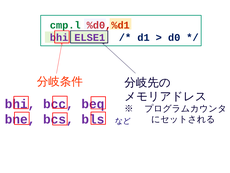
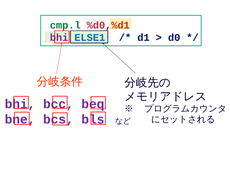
ELSE1 colour: purple -> blue (90, 37)
